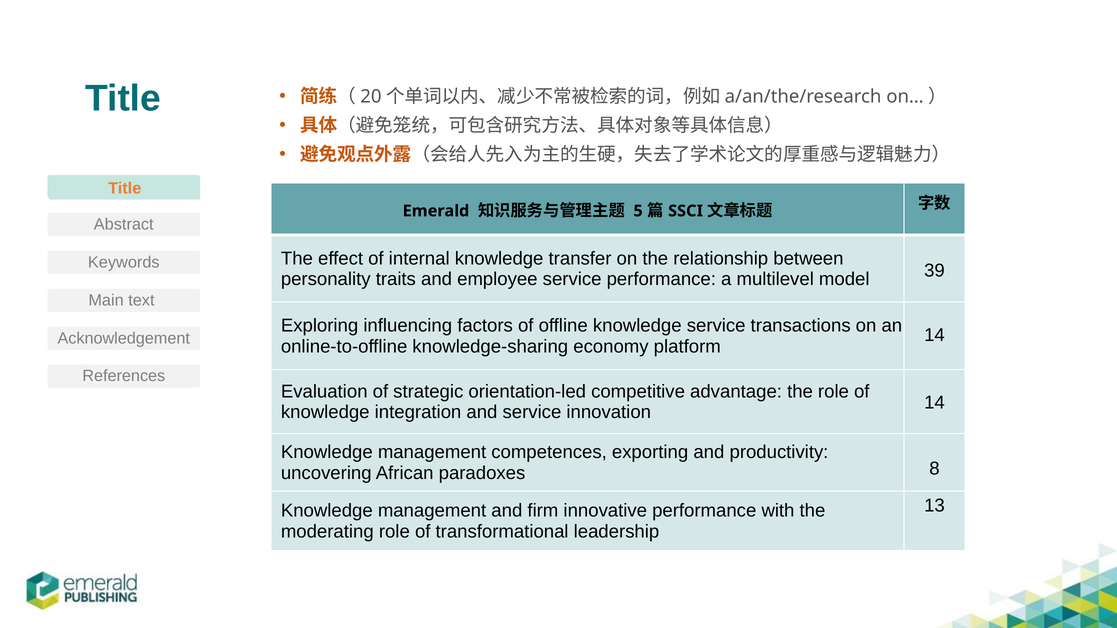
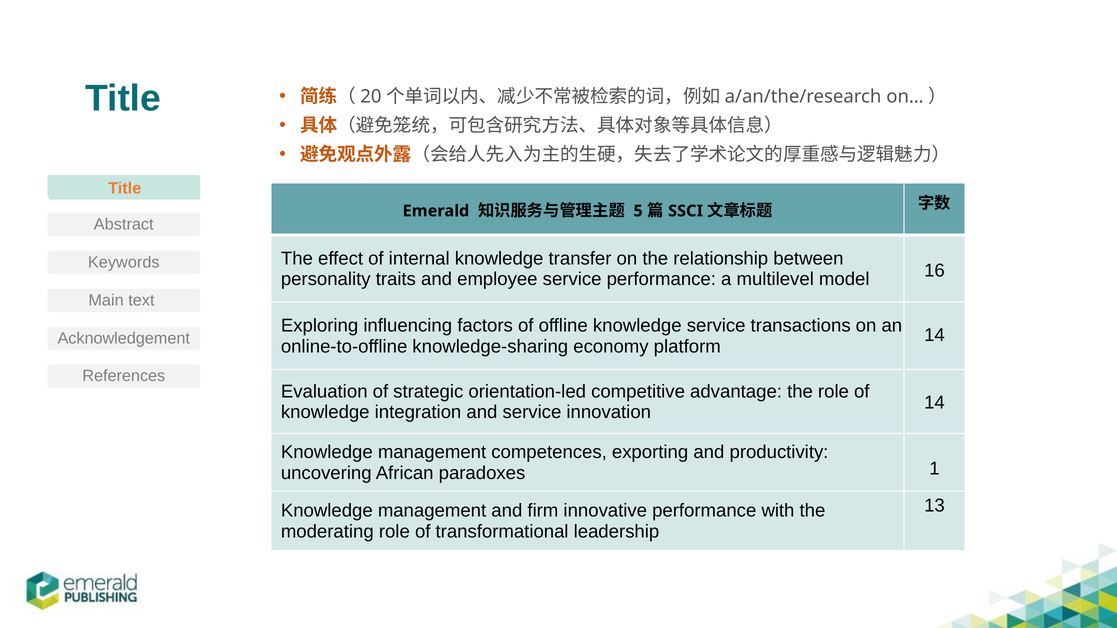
39: 39 -> 16 (935, 271)
8: 8 -> 1 (935, 469)
